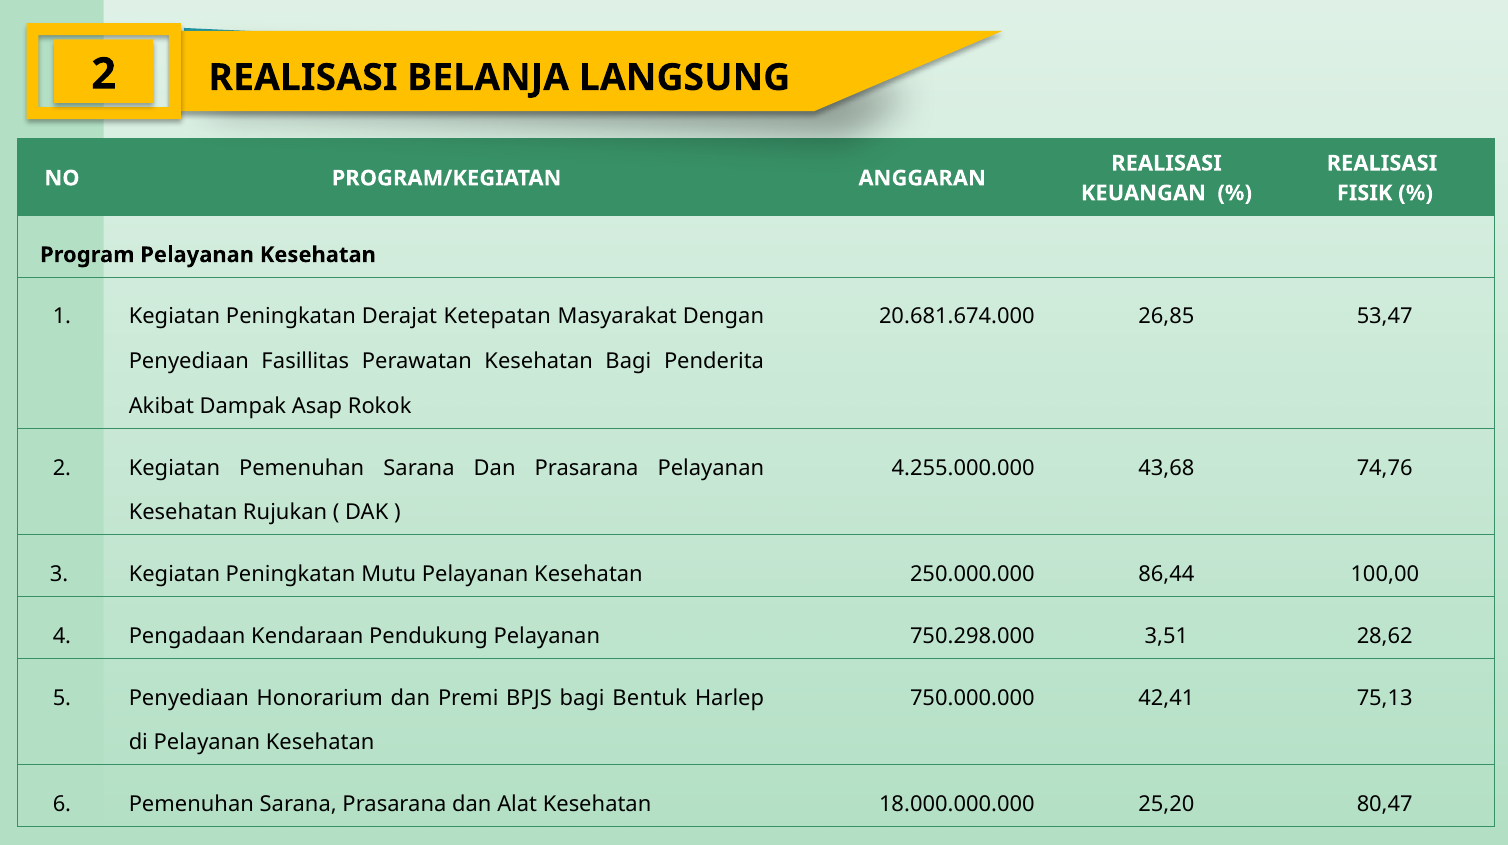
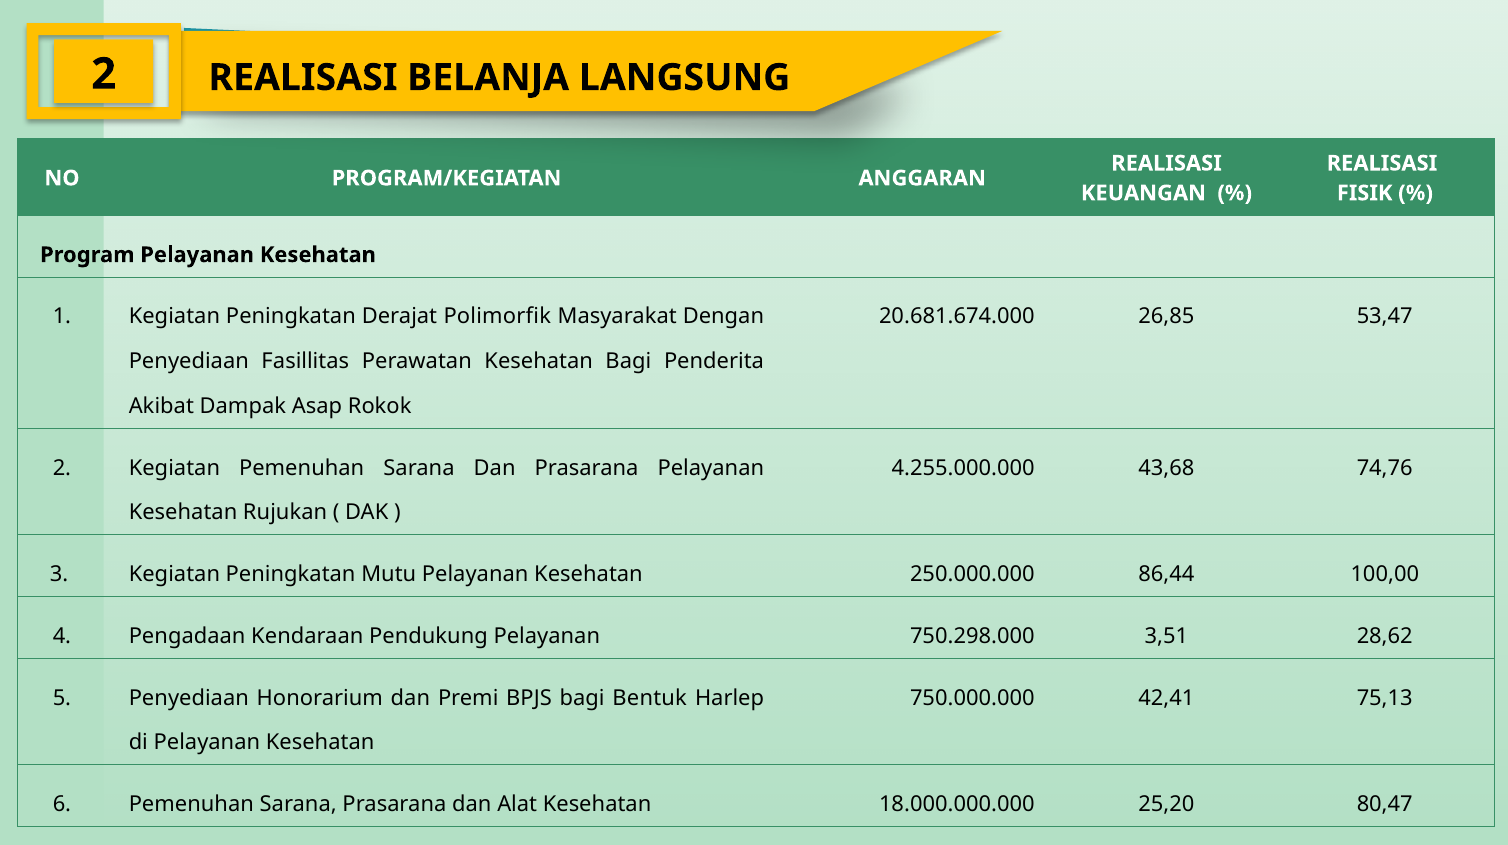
Ketepatan: Ketepatan -> Polimorfik (497, 317)
